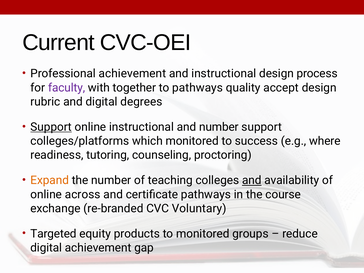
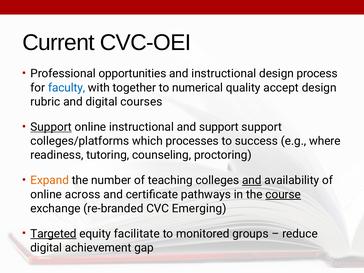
Professional achievement: achievement -> opportunities (133, 74)
faculty colour: purple -> blue (67, 88)
to pathways: pathways -> numerical (198, 88)
degrees: degrees -> courses (141, 102)
and number: number -> support (219, 127)
which monitored: monitored -> processes (192, 141)
course underline: none -> present (283, 194)
Voluntary: Voluntary -> Emerging (199, 208)
Targeted underline: none -> present (53, 234)
products: products -> facilitate (137, 234)
